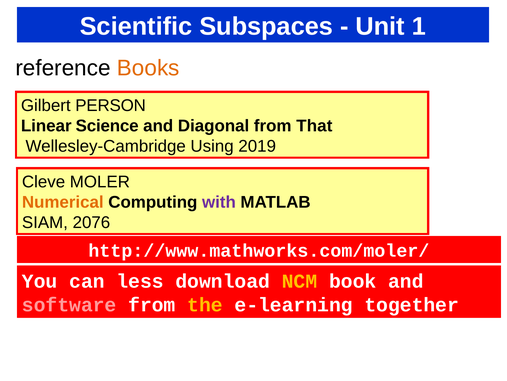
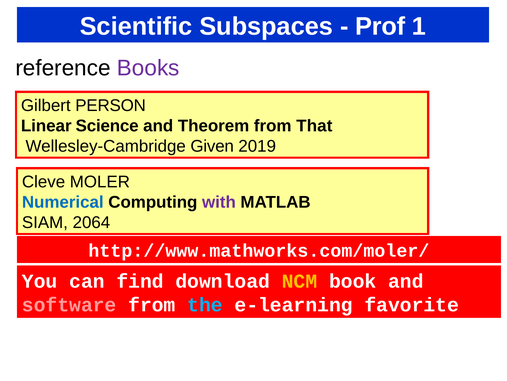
Unit: Unit -> Prof (380, 27)
Books colour: orange -> purple (148, 68)
Diagonal: Diagonal -> Theorem (214, 126)
Using: Using -> Given (212, 146)
Numerical colour: orange -> blue (63, 202)
2076: 2076 -> 2064 (91, 222)
less: less -> find (140, 281)
the colour: yellow -> light blue (205, 304)
together: together -> favorite (412, 304)
